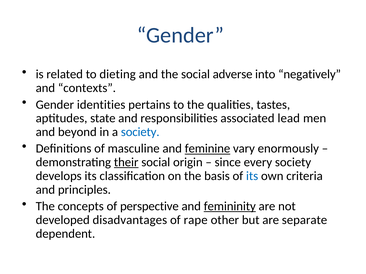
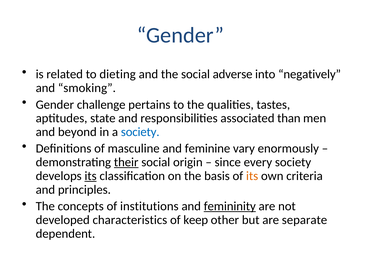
contexts: contexts -> smoking (87, 88)
identities: identities -> challenge (101, 105)
lead: lead -> than (289, 118)
feminine underline: present -> none (207, 149)
its underline: none -> present (91, 176)
its colour: blue -> orange (252, 176)
perspective: perspective -> institutions (149, 207)
disadvantages: disadvantages -> characteristics (130, 220)
rape: rape -> keep (196, 220)
